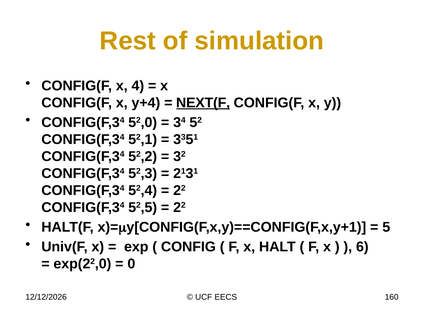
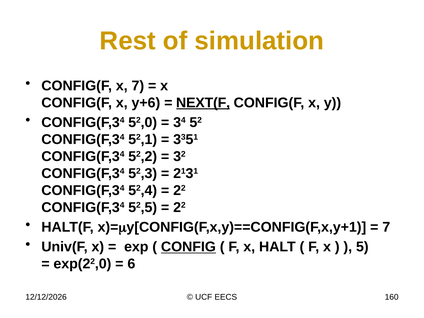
x 4: 4 -> 7 (138, 86)
y+4: y+4 -> y+6 (146, 103)
5: 5 -> 7 (386, 227)
CONFIG underline: none -> present (188, 247)
6: 6 -> 5 (362, 247)
0: 0 -> 6 (131, 264)
